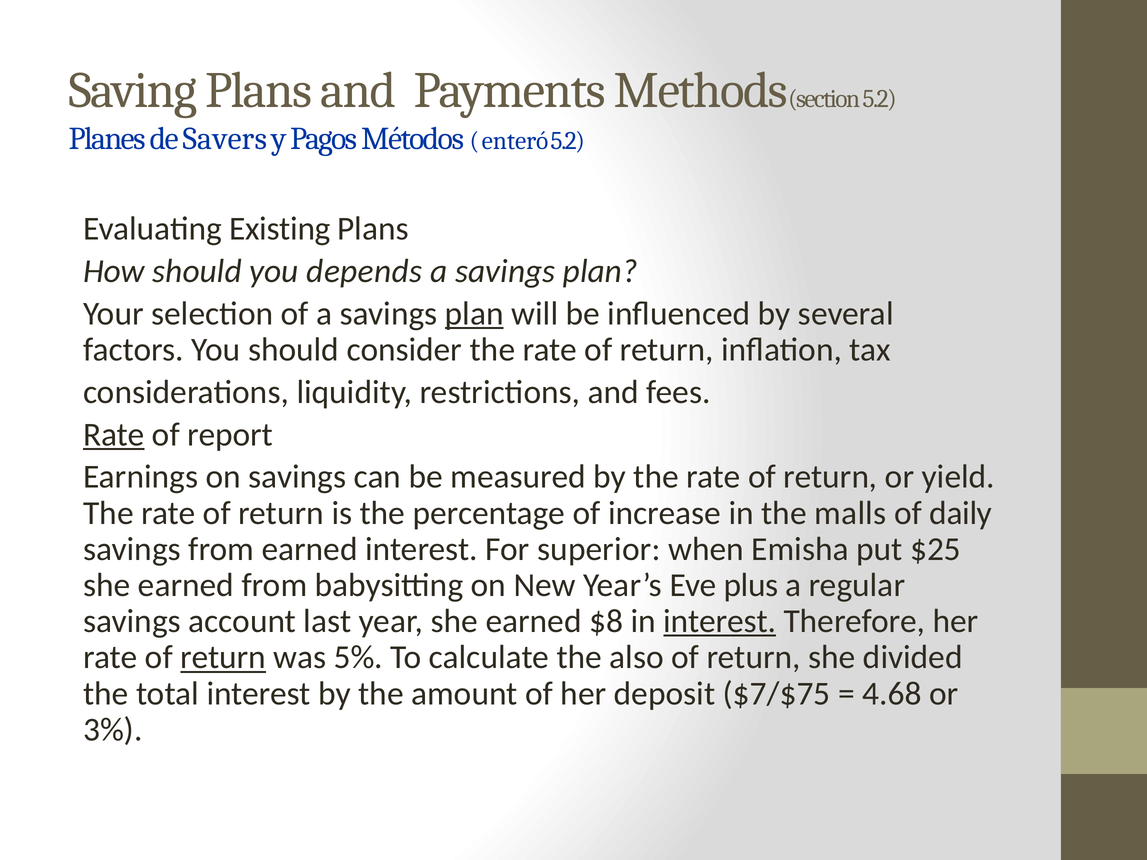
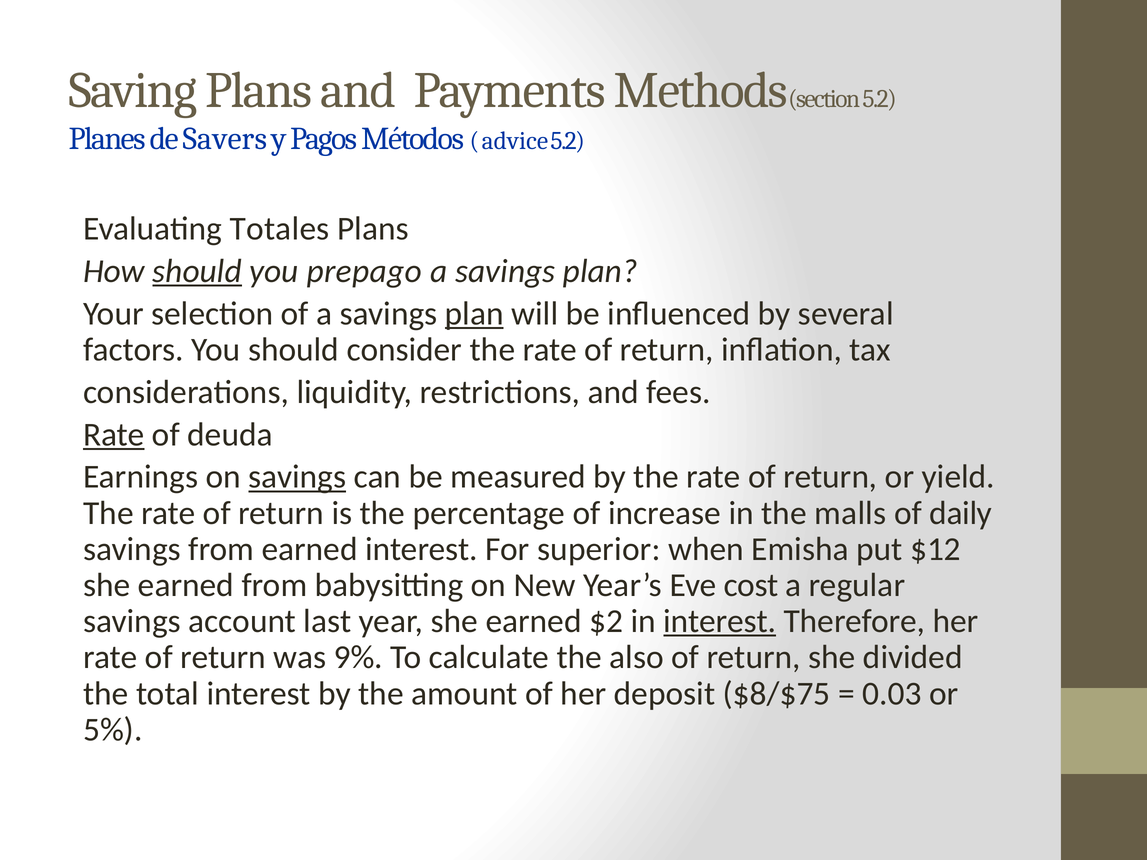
enteró: enteró -> advice (515, 141)
Existing: Existing -> Totales (280, 229)
should underline: none -> present (197, 271)
depends: depends -> prepago (364, 271)
report: report -> deuda (230, 435)
savings underline: none -> present (297, 477)
$25: $25 -> $12 (936, 549)
plus: plus -> cost (751, 585)
$8: $8 -> $2 (606, 622)
return underline: present -> none (223, 658)
5%: 5% -> 9% (358, 658)
$7/$75: $7/$75 -> $8/$75 (777, 694)
4.68: 4.68 -> 0.03 (892, 694)
3%: 3% -> 5% (113, 730)
